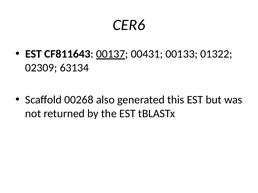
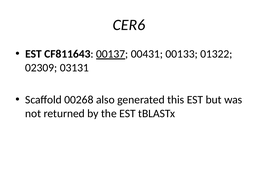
63134: 63134 -> 03131 (74, 68)
